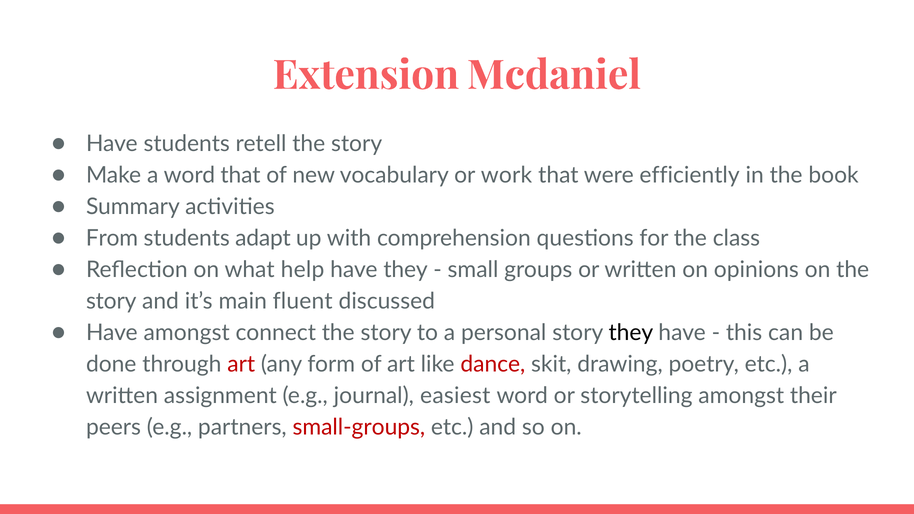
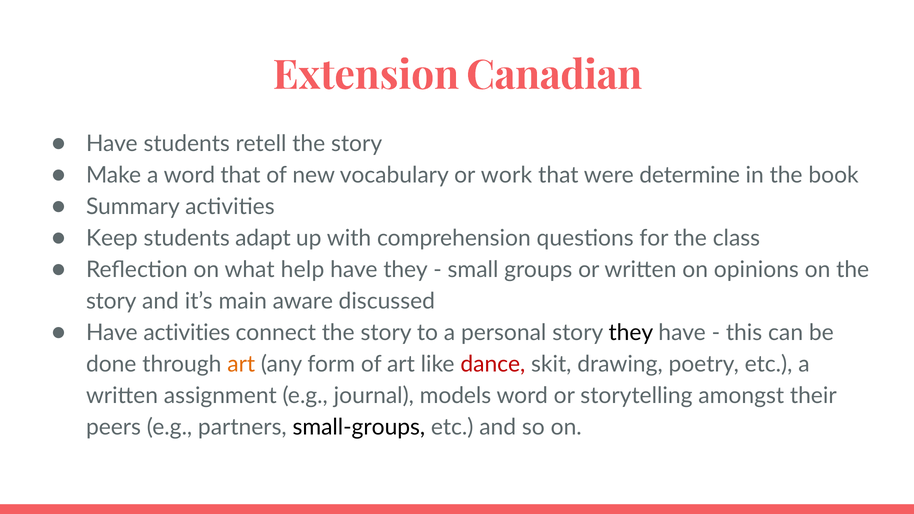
Mcdaniel: Mcdaniel -> Canadian (554, 75)
efficiently: efficiently -> determine (690, 175)
From: From -> Keep (112, 238)
fluent: fluent -> aware (303, 301)
Have amongst: amongst -> activities (187, 333)
art colour: red -> orange (241, 364)
easiest: easiest -> models (455, 396)
small-groups colour: red -> black (359, 427)
